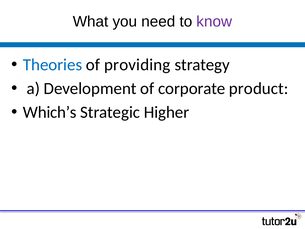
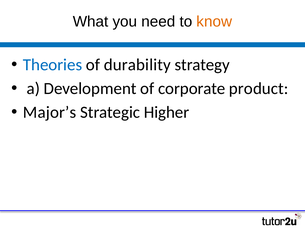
know colour: purple -> orange (214, 22)
providing: providing -> durability (137, 65)
Which’s: Which’s -> Major’s (50, 112)
